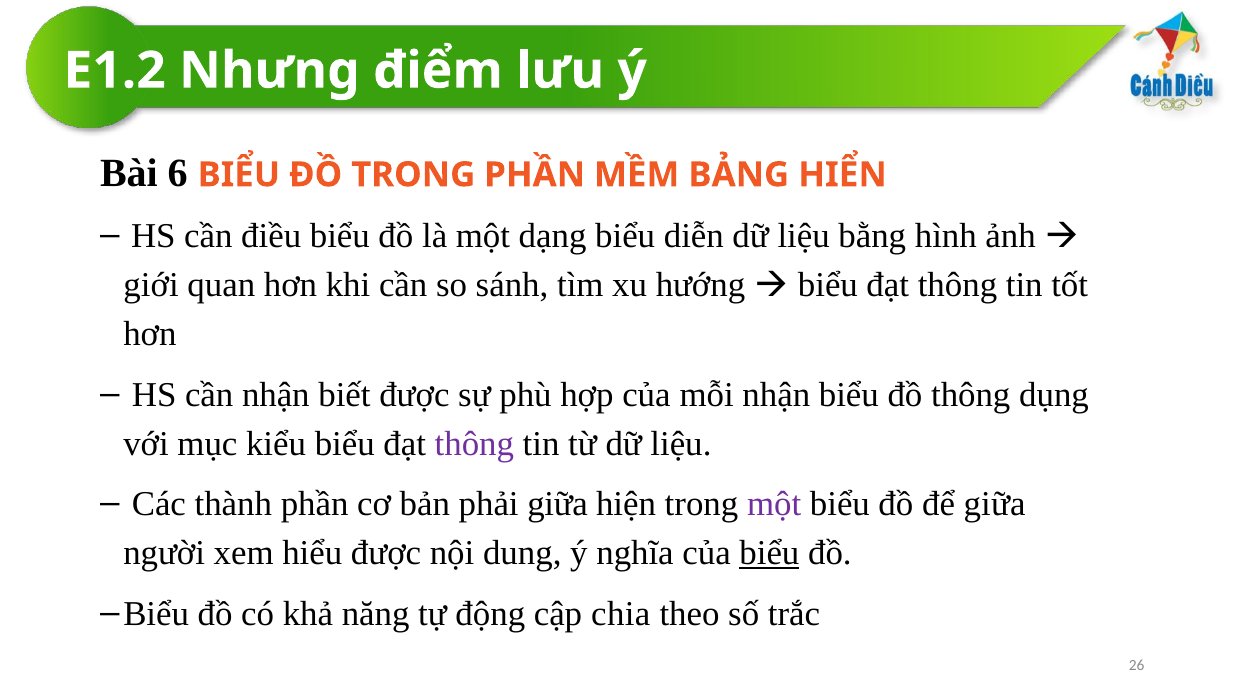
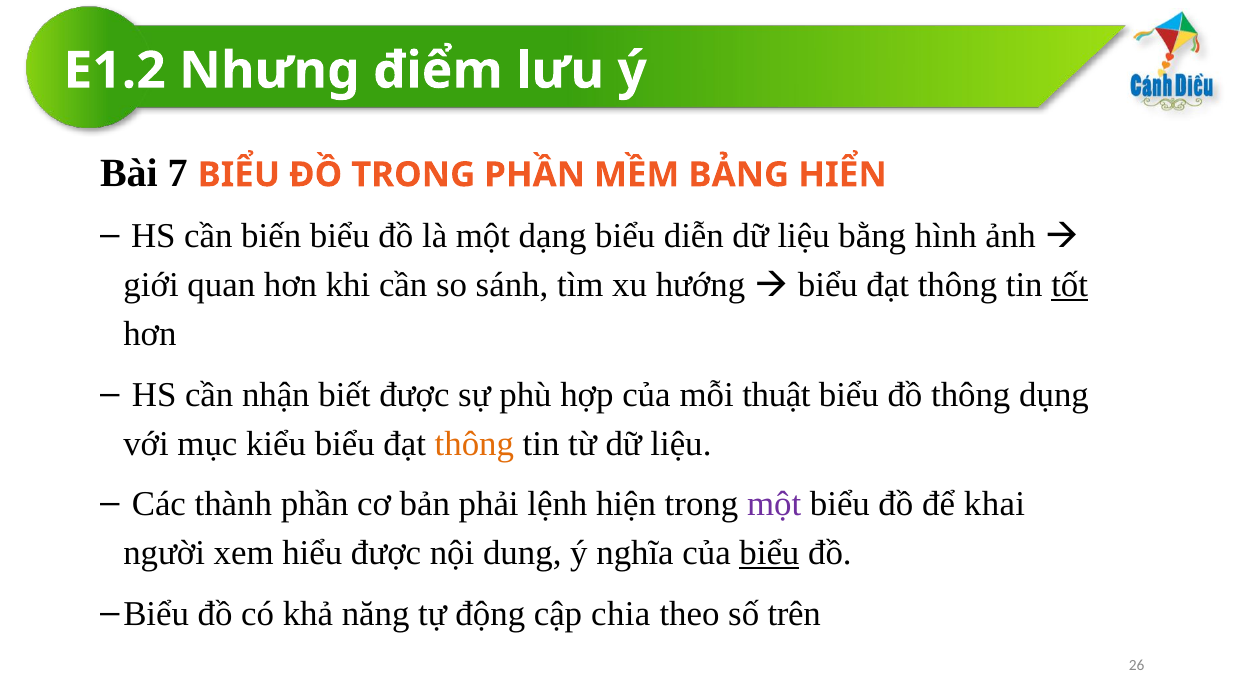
6: 6 -> 7 (178, 173)
điều: điều -> biến (271, 236)
tốt underline: none -> present (1070, 285)
mỗi nhận: nhận -> thuật (776, 395)
thông colour: purple -> orange (474, 443)
phải giữa: giữa -> lệnh (557, 504)
để giữa: giữa -> khai (994, 504)
trắc: trắc -> trên (794, 614)
